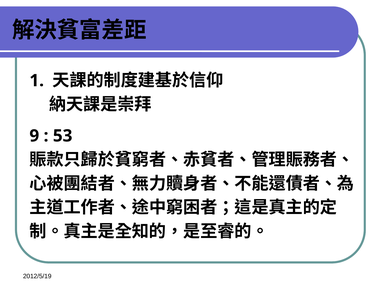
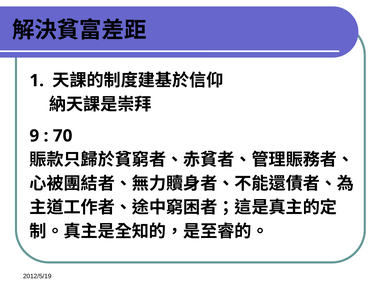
53: 53 -> 70 (63, 136)
